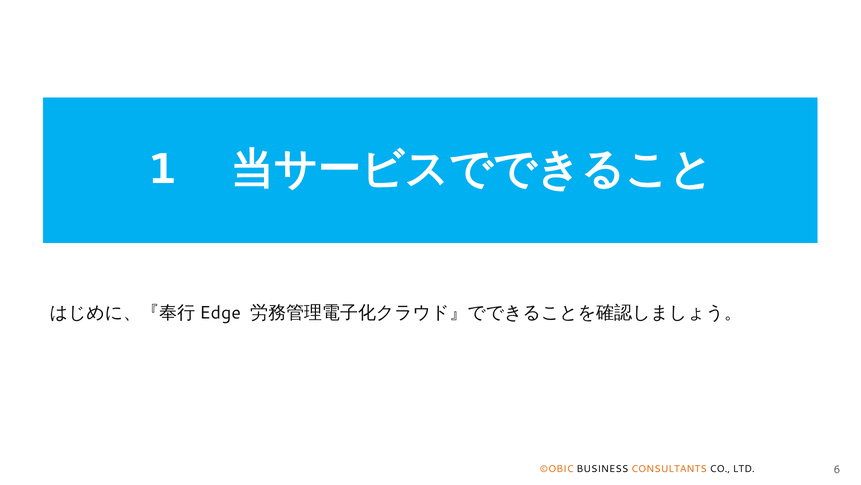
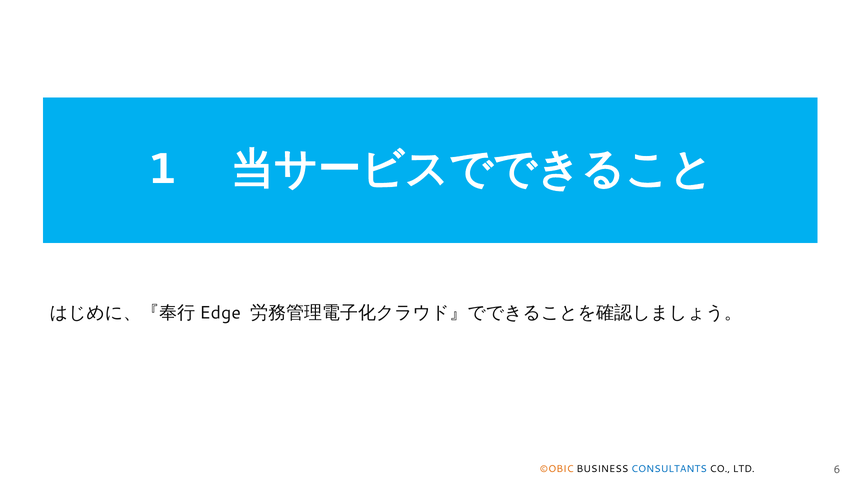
CONSULTANTS colour: orange -> blue (669, 468)
